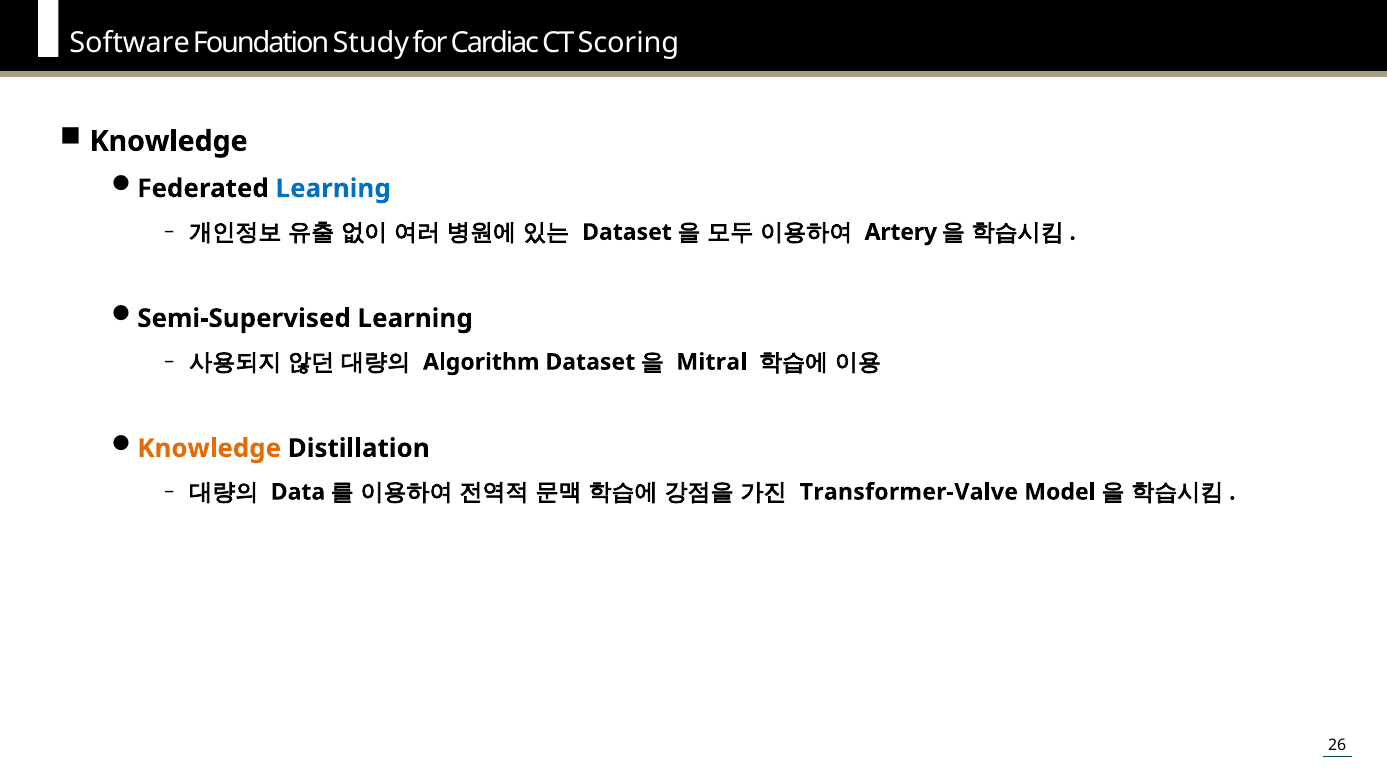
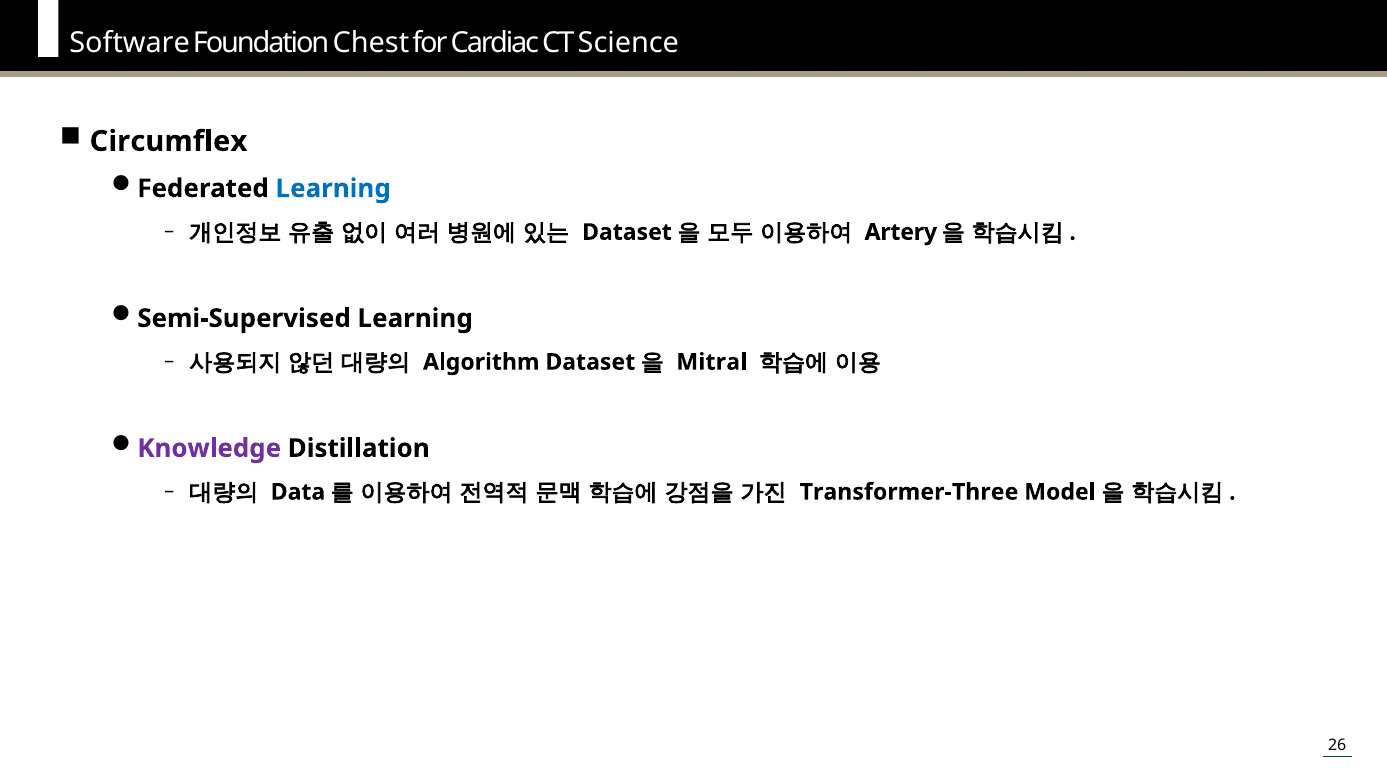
Study: Study -> Chest (371, 43)
Scoring: Scoring -> Science (628, 43)
Knowledge: Knowledge -> Circumflex (168, 141)
Knowledge colour: orange -> purple (209, 448)
Transformer-Valve: Transformer-Valve -> Transformer-Three (909, 492)
